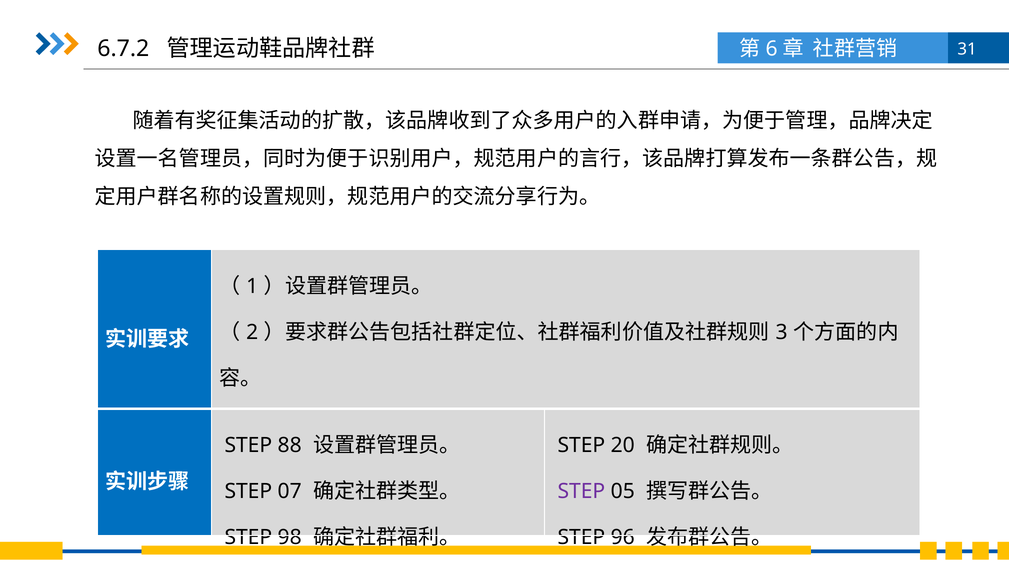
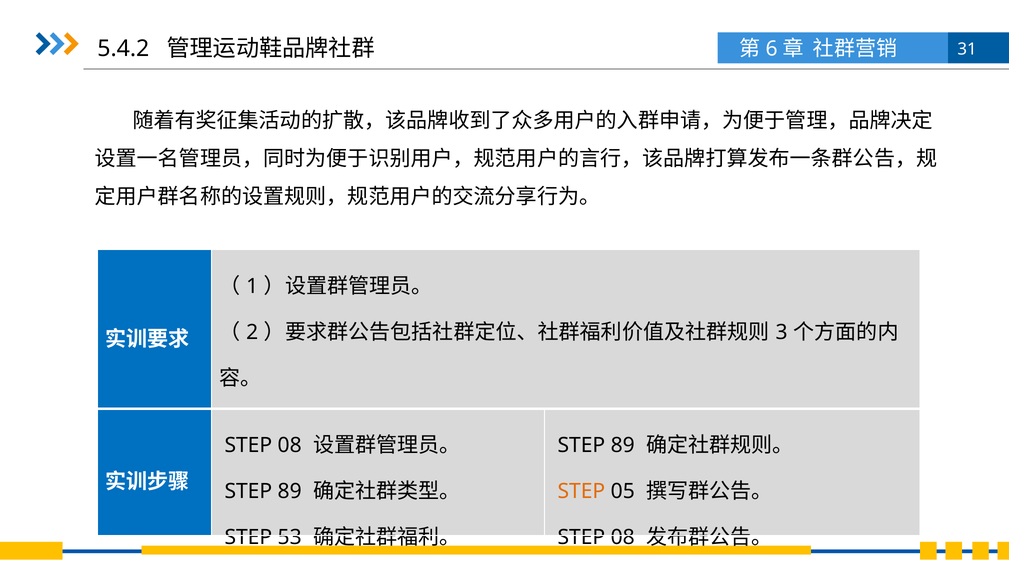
6.7.2: 6.7.2 -> 5.4.2 (123, 49)
88: 88 -> 08 (290, 445)
20: 20 -> 89 (623, 445)
07: 07 -> 89 (290, 491)
STEP colour: purple -> orange (581, 491)
98: 98 -> 53 (290, 537)
96: 96 -> 08 (623, 537)
